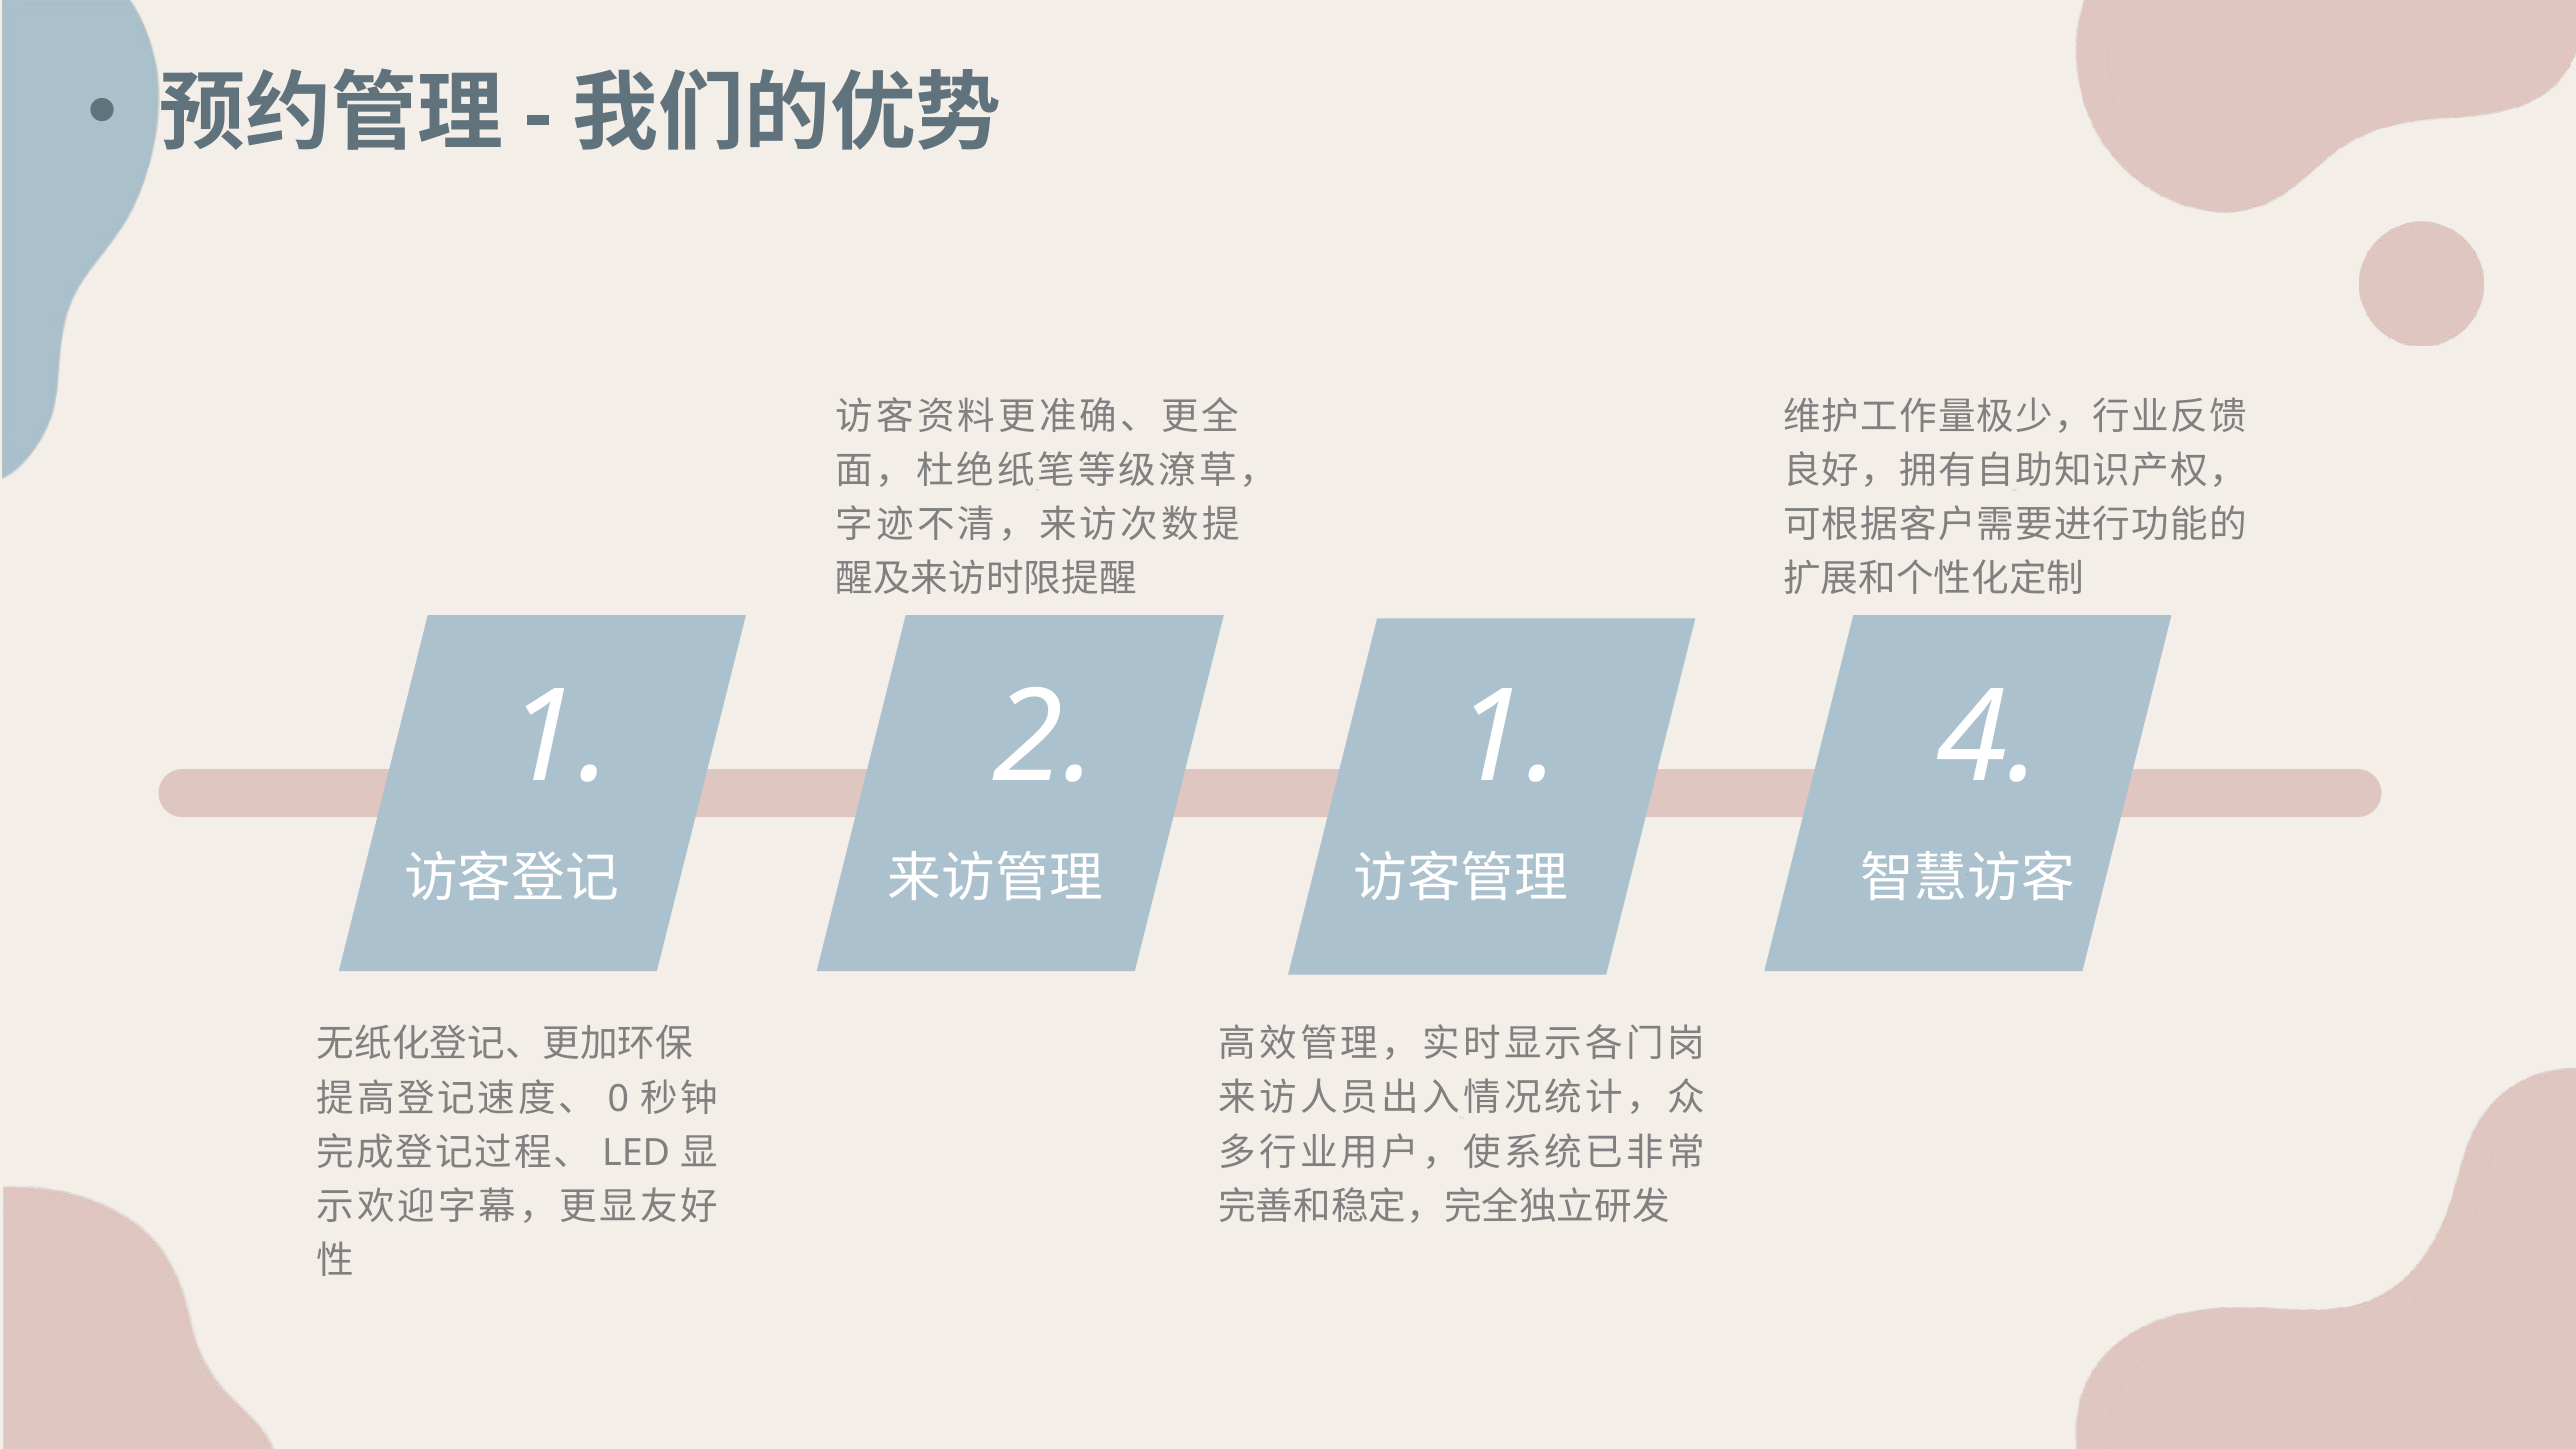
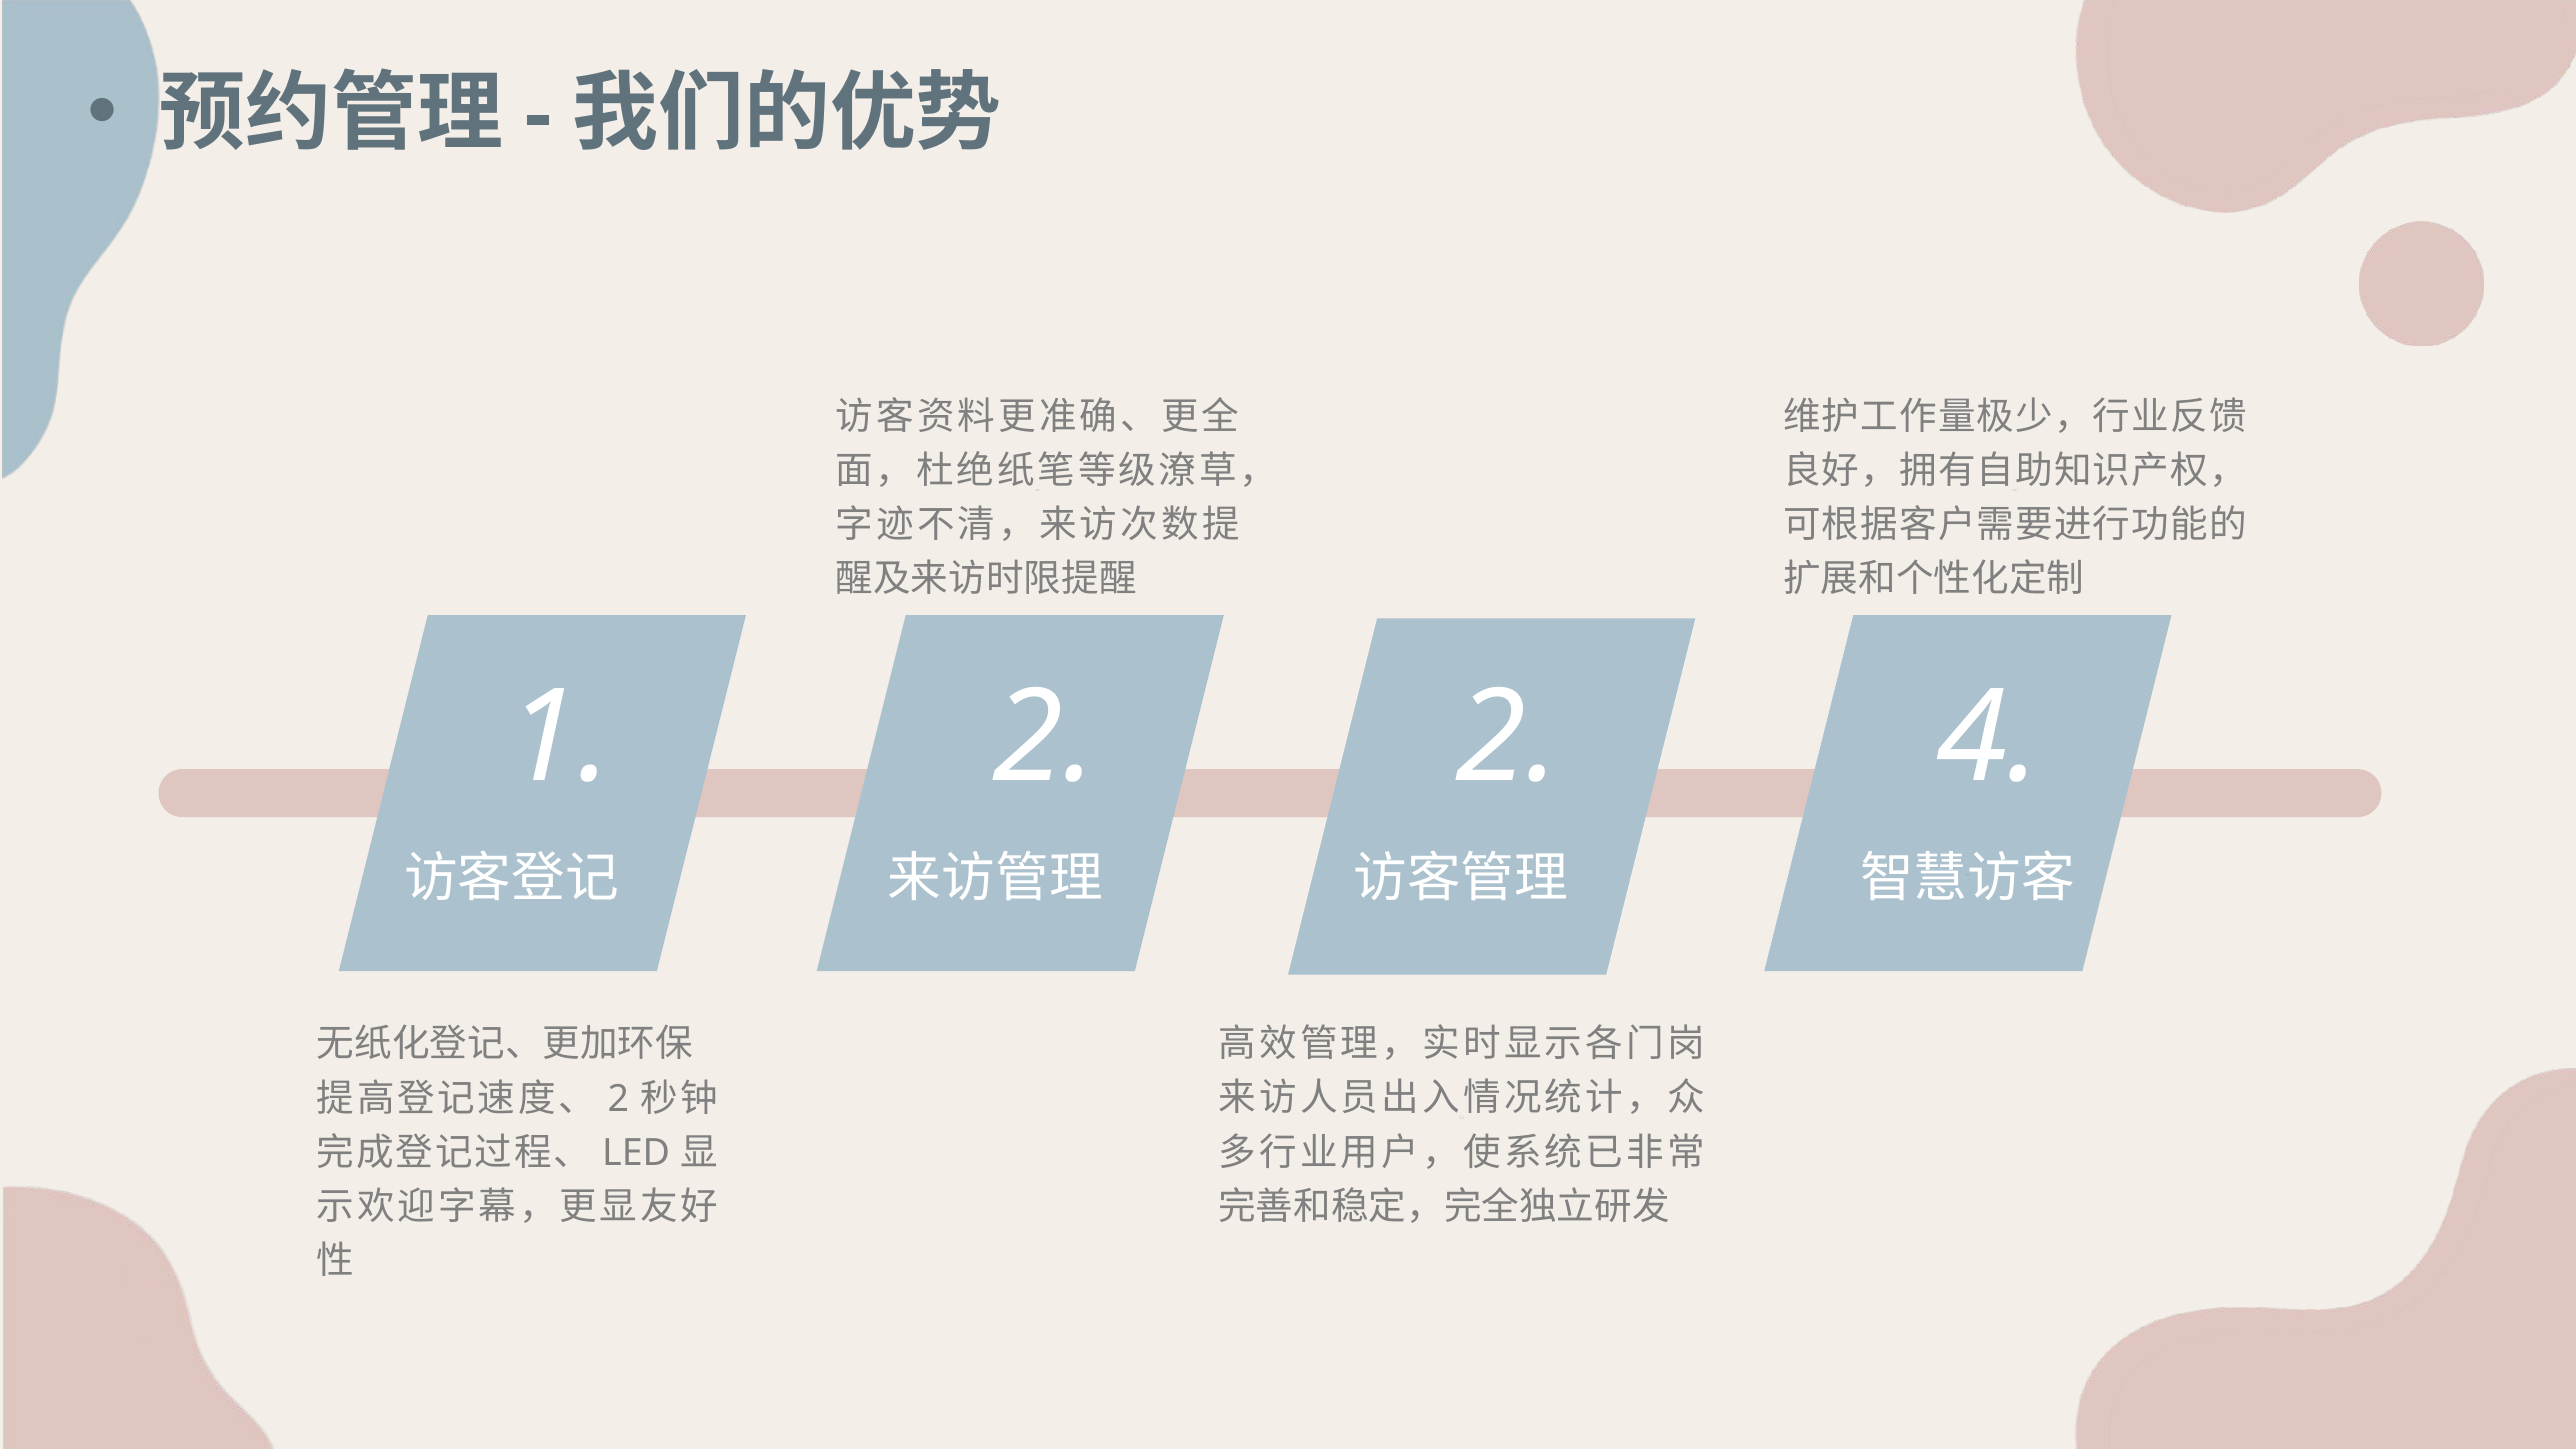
2 1: 1 -> 2 (1507, 738)
0: 0 -> 2 (618, 1099)
